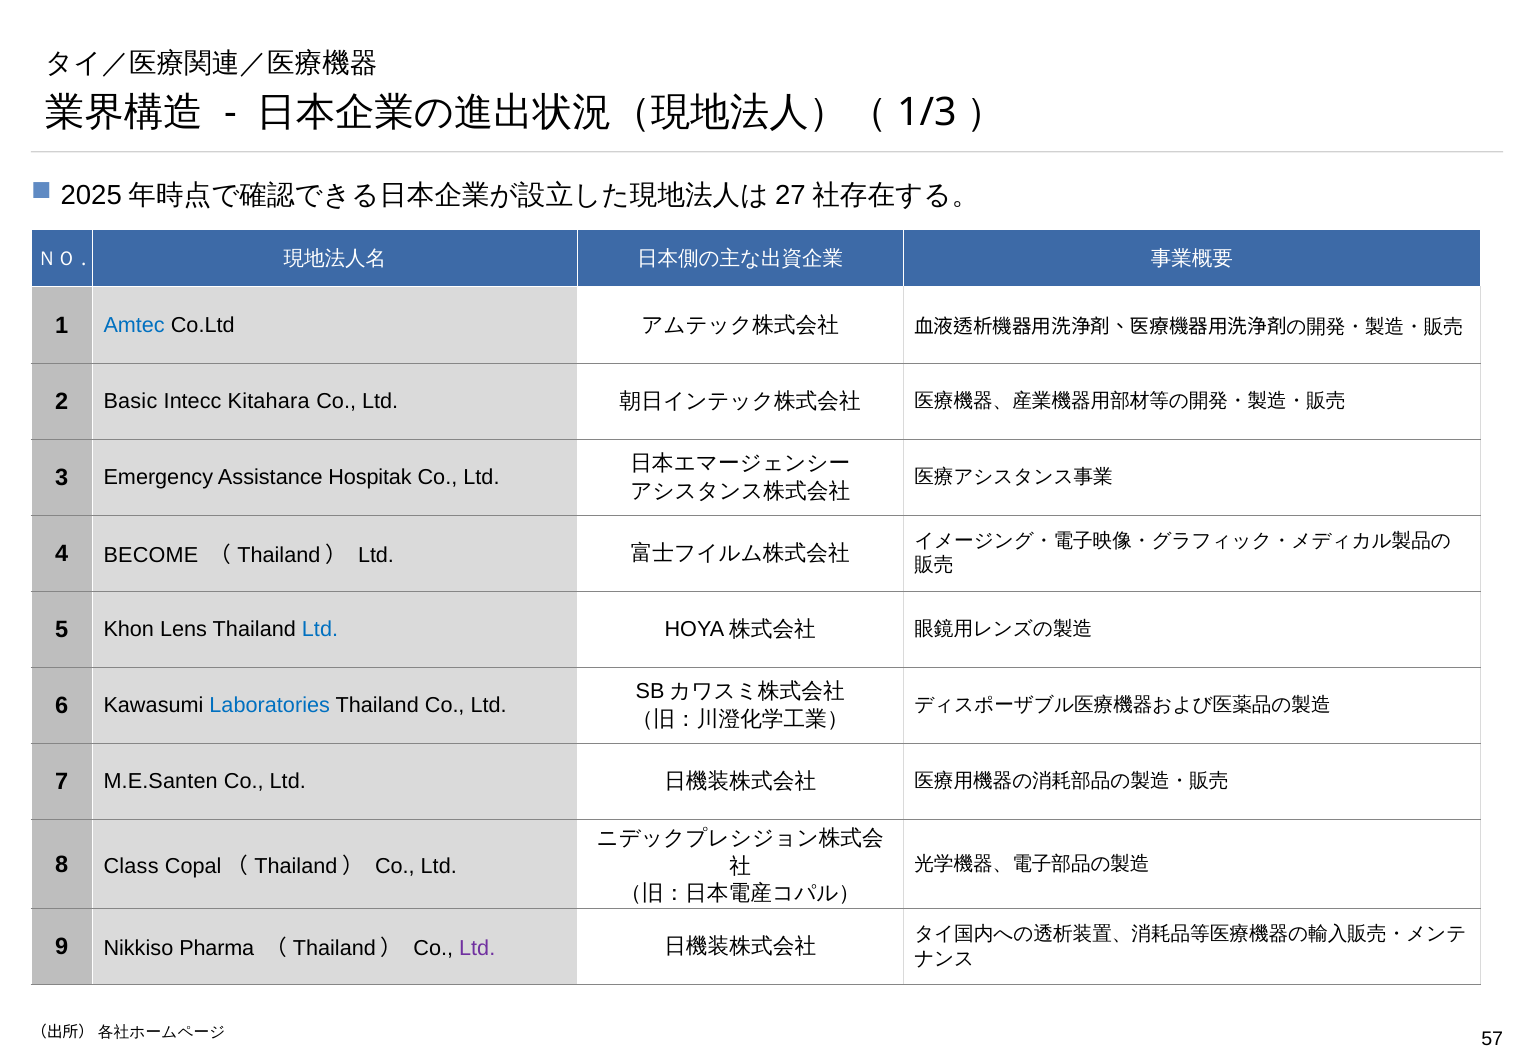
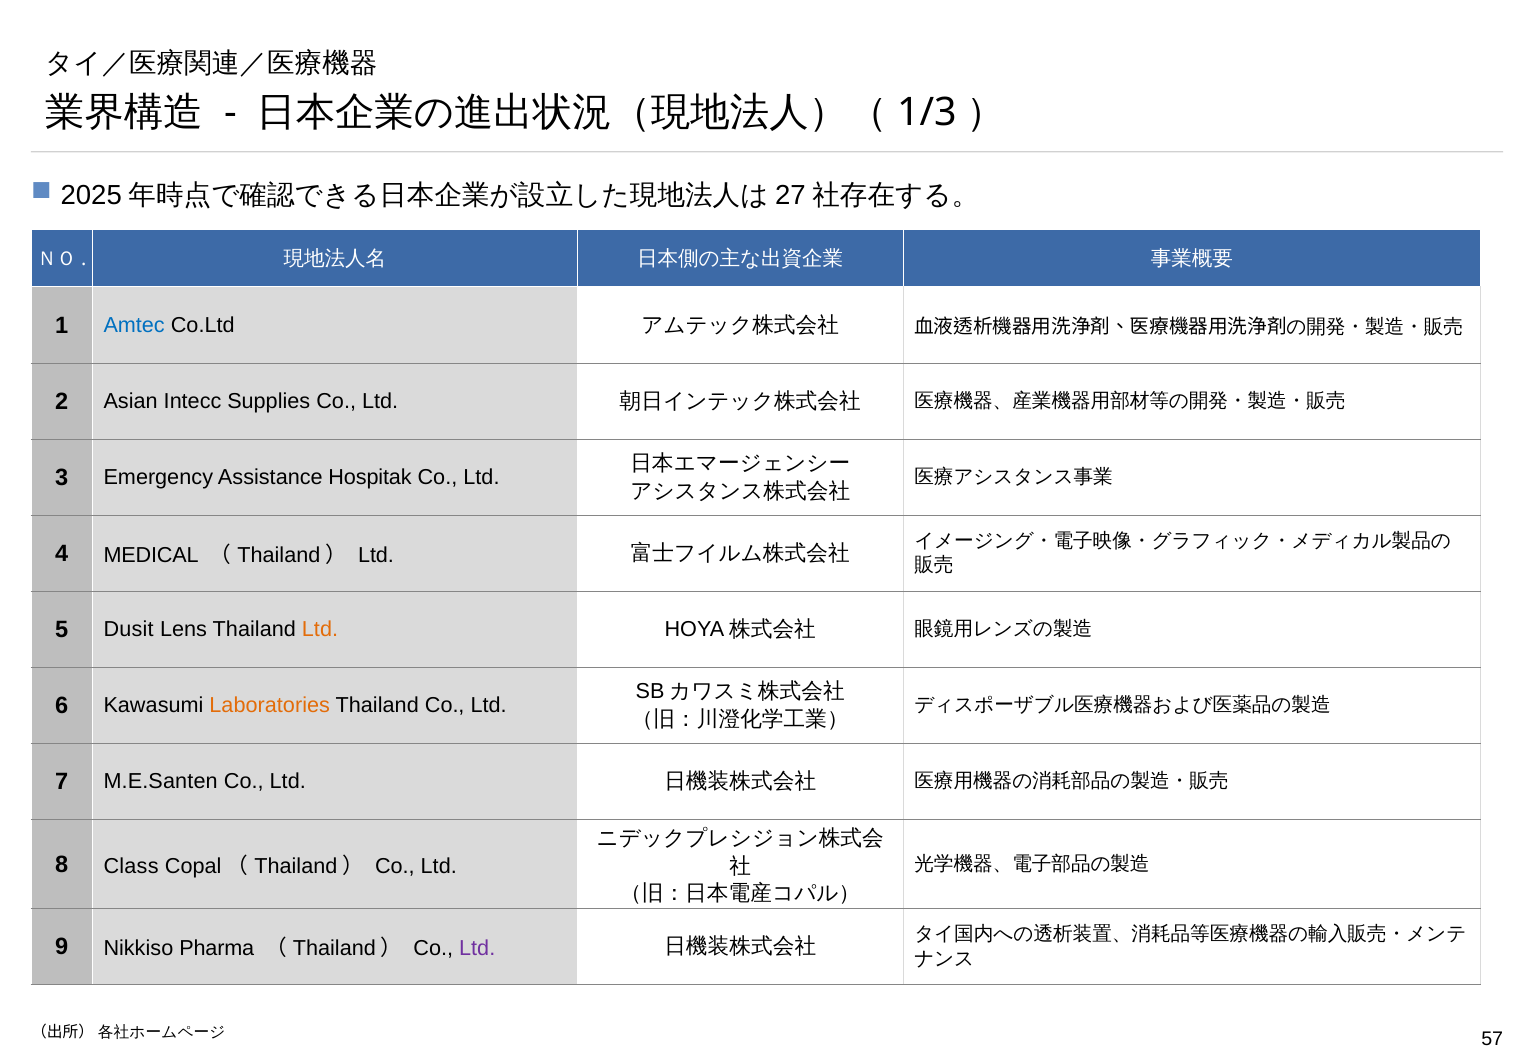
Basic: Basic -> Asian (131, 401)
Kitahara: Kitahara -> Supplies (269, 401)
BECOME: BECOME -> MEDICAL (151, 555)
Khon: Khon -> Dusit (129, 629)
Ltd colour: blue -> orange (320, 629)
Laboratories colour: blue -> orange (270, 706)
